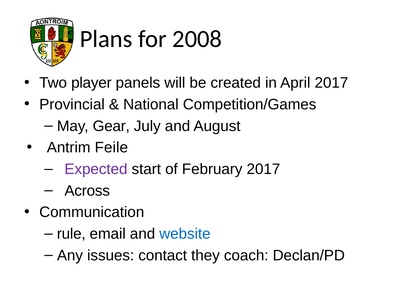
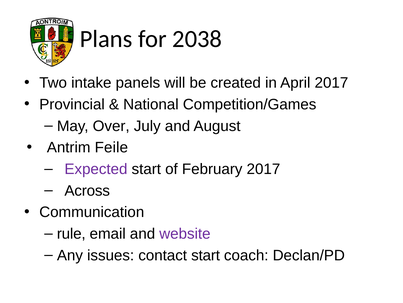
2008: 2008 -> 2038 (197, 39)
player: player -> intake (91, 83)
Gear: Gear -> Over (111, 126)
website colour: blue -> purple (185, 233)
contact they: they -> start (206, 255)
